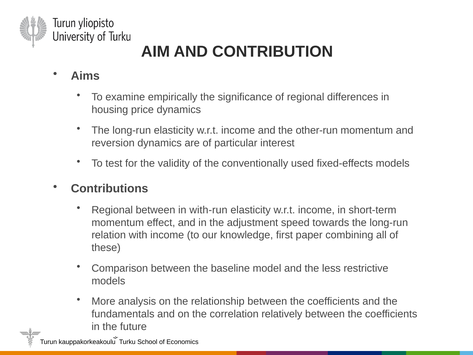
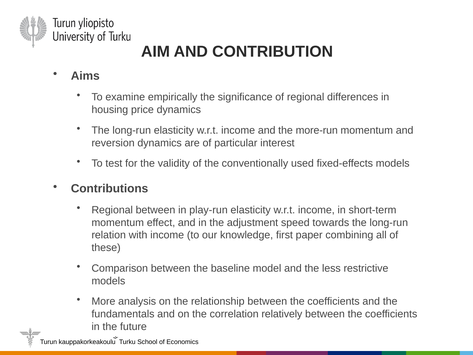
other-run: other-run -> more-run (317, 130)
with-run: with-run -> play-run (208, 210)
